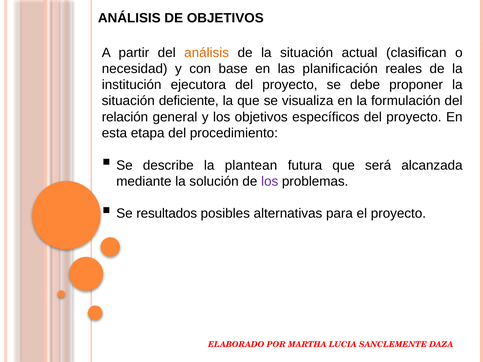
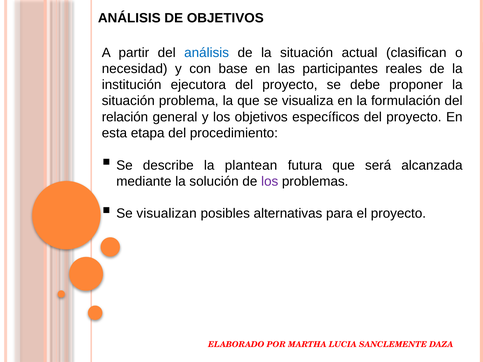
análisis colour: orange -> blue (207, 53)
planificación: planificación -> participantes (340, 69)
deficiente: deficiente -> problema (189, 101)
resultados: resultados -> visualizan (167, 214)
